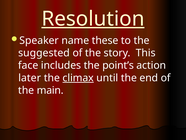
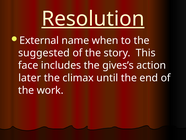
Speaker: Speaker -> External (39, 40)
these: these -> when (105, 40)
point’s: point’s -> gives’s (118, 65)
climax underline: present -> none (78, 78)
main: main -> work (50, 90)
